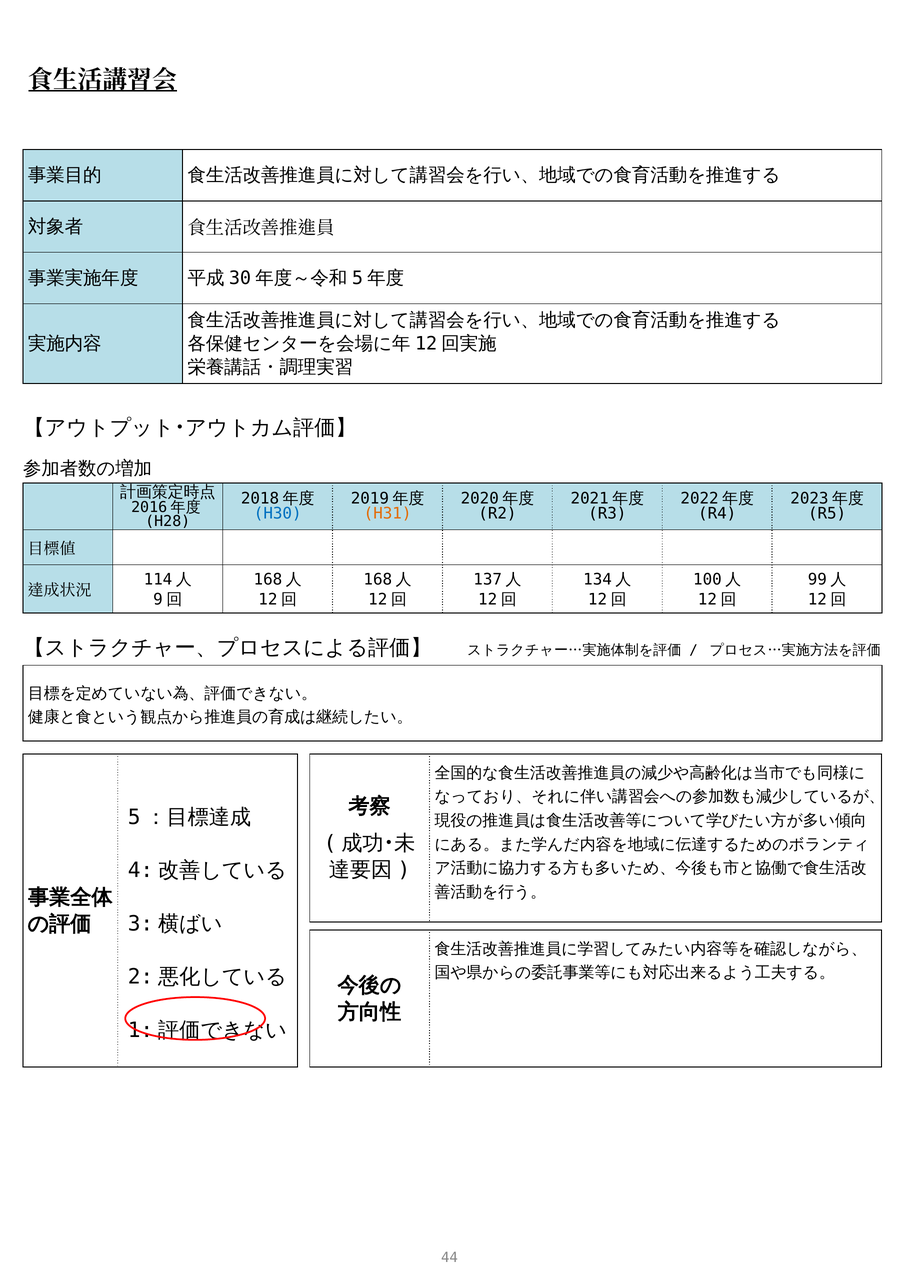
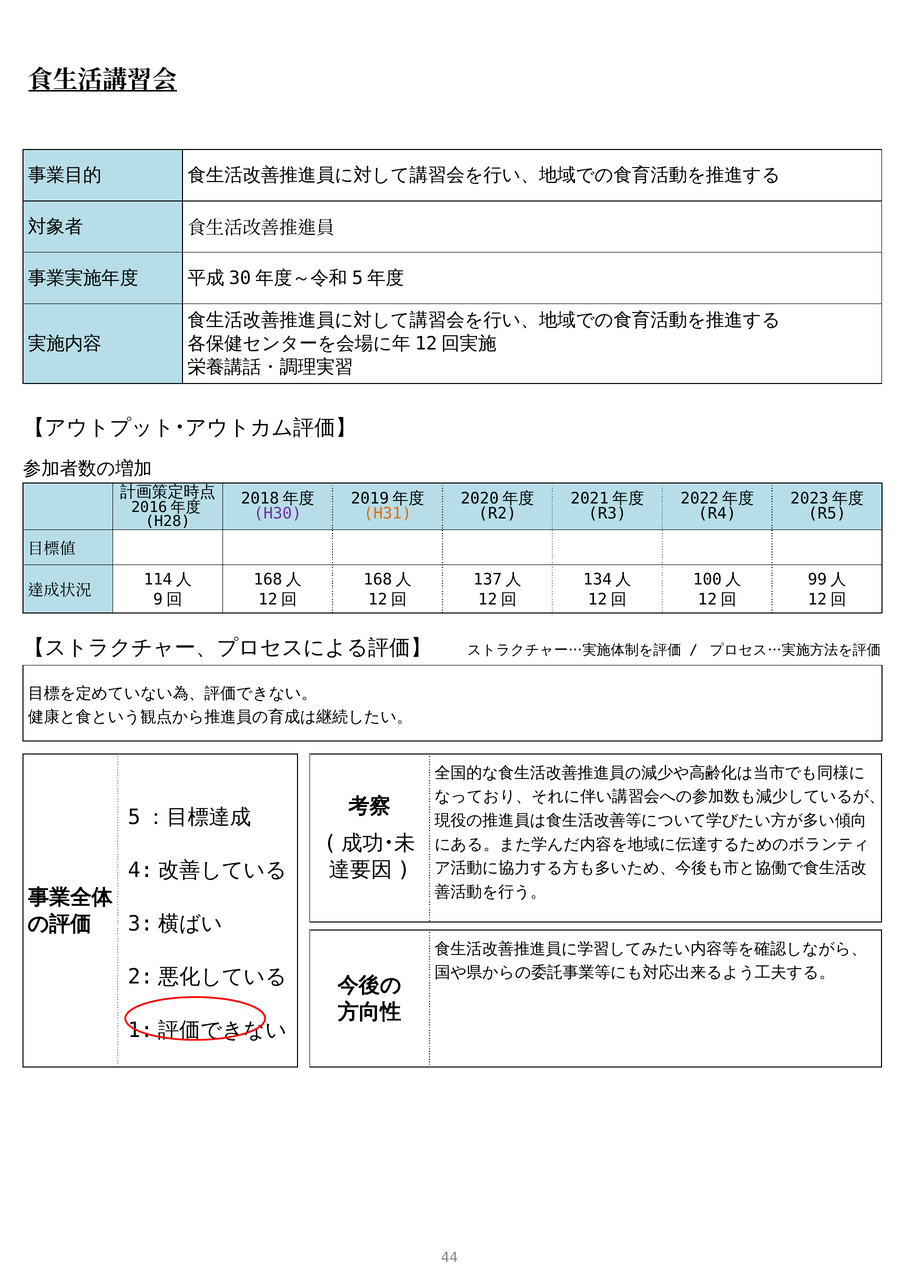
H30 colour: blue -> purple (278, 514)
